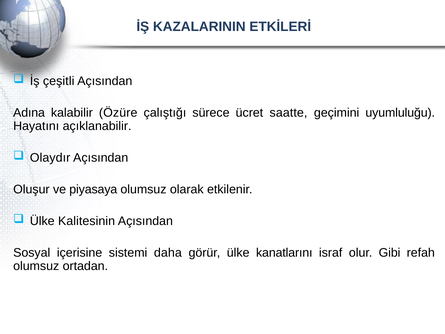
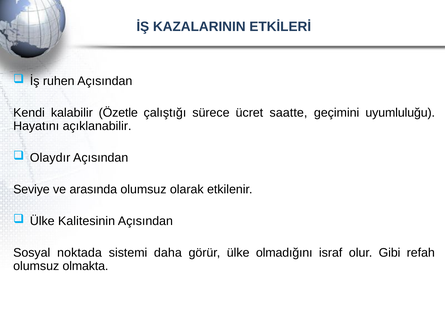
çeşitli: çeşitli -> ruhen (59, 81)
Adına: Adına -> Kendi (29, 113)
Özüre: Özüre -> Özetle (118, 113)
Oluşur: Oluşur -> Seviye (31, 189)
piyasaya: piyasaya -> arasında (93, 189)
içerisine: içerisine -> noktada (79, 252)
kanatlarını: kanatlarını -> olmadığını (284, 252)
ortadan: ortadan -> olmakta (85, 266)
